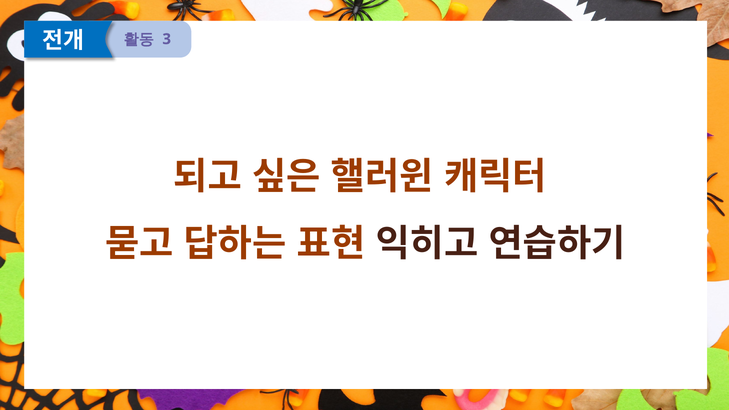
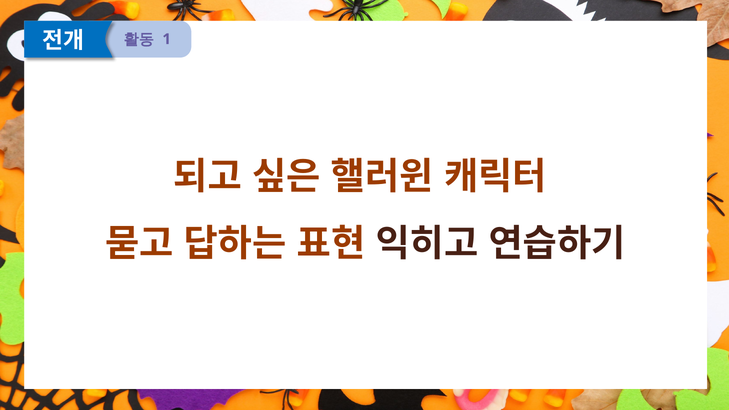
3: 3 -> 1 (167, 39)
